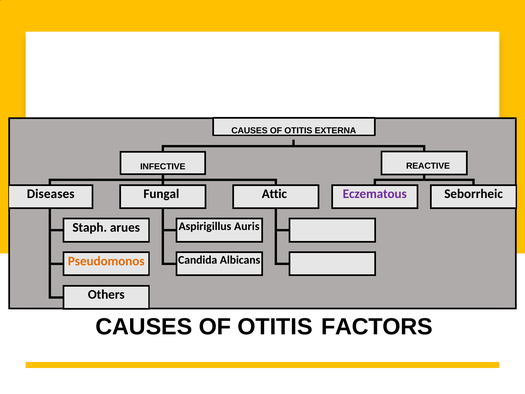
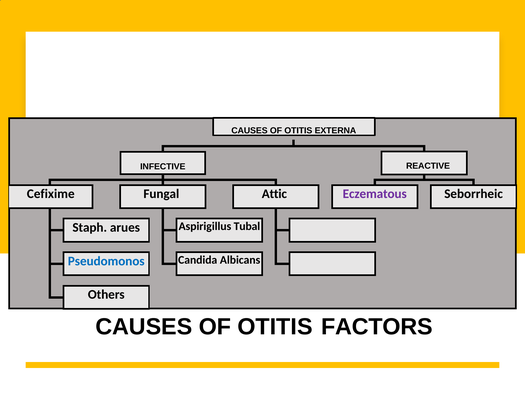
Diseases: Diseases -> Cefixime (51, 194)
Auris: Auris -> Tubal (247, 226)
Pseudomonos colour: orange -> blue (106, 261)
